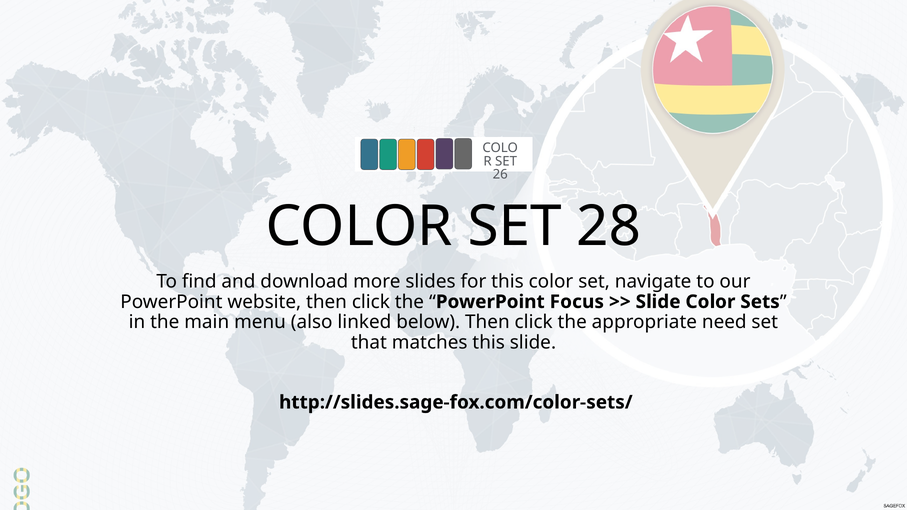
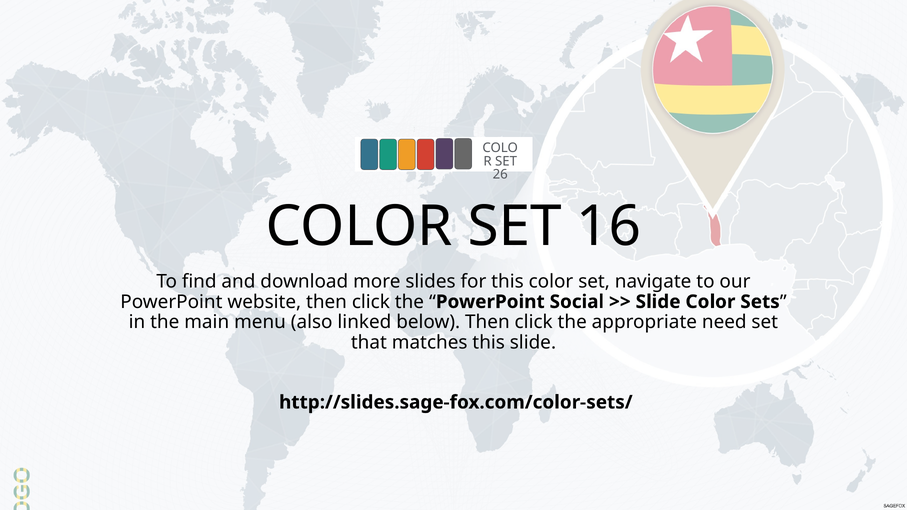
28: 28 -> 16 (609, 227)
Focus: Focus -> Social (577, 302)
